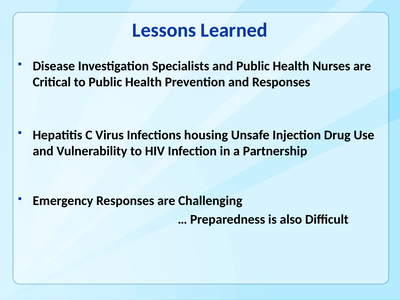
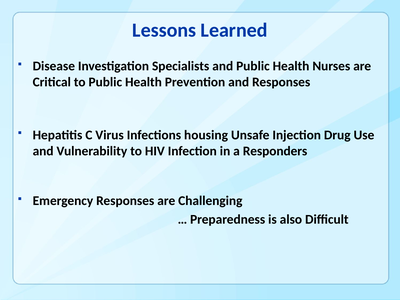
Partnership: Partnership -> Responders (275, 151)
